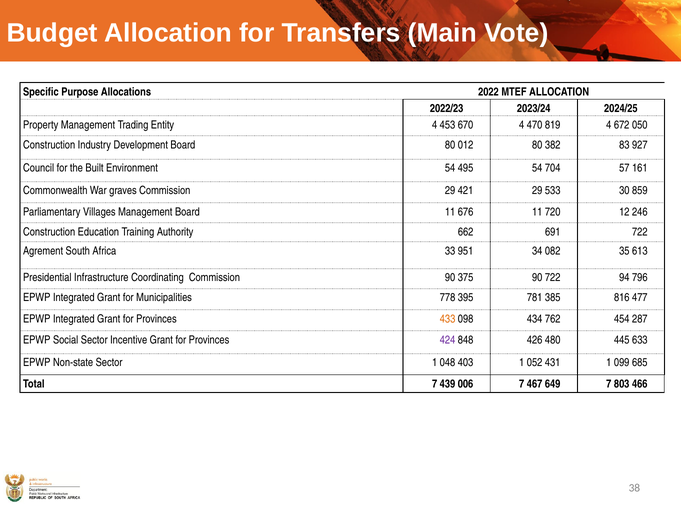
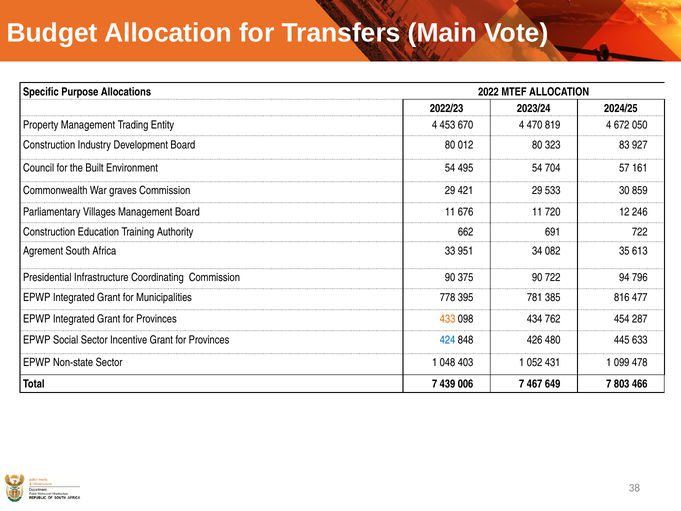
382: 382 -> 323 (553, 145)
424 colour: purple -> blue (448, 340)
685: 685 -> 478 (640, 362)
